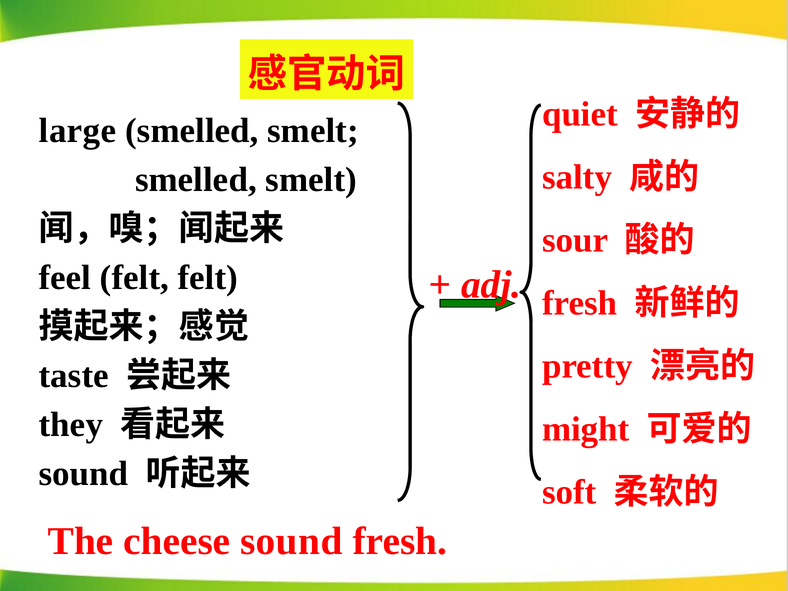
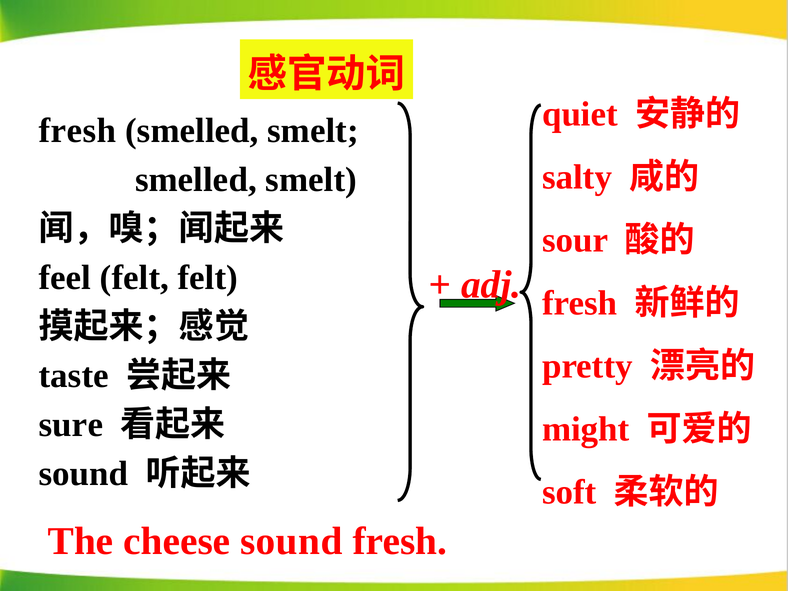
large: large -> fresh (78, 131)
they: they -> sure (71, 425)
